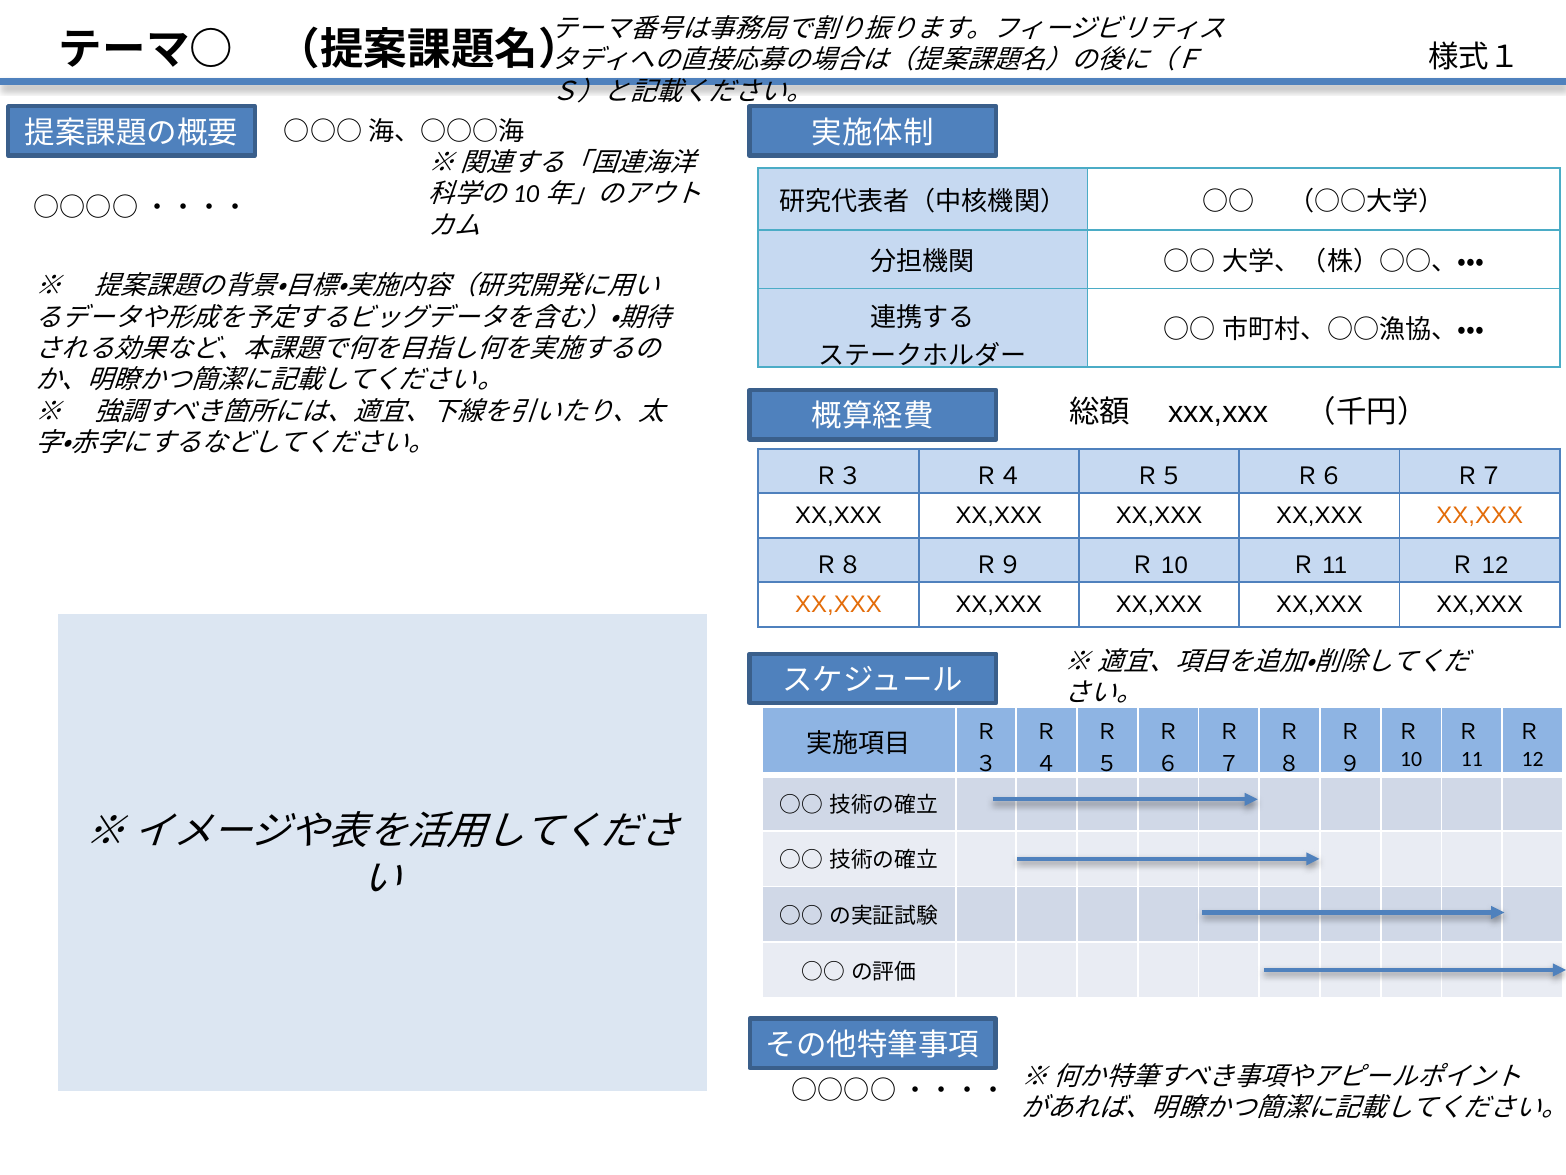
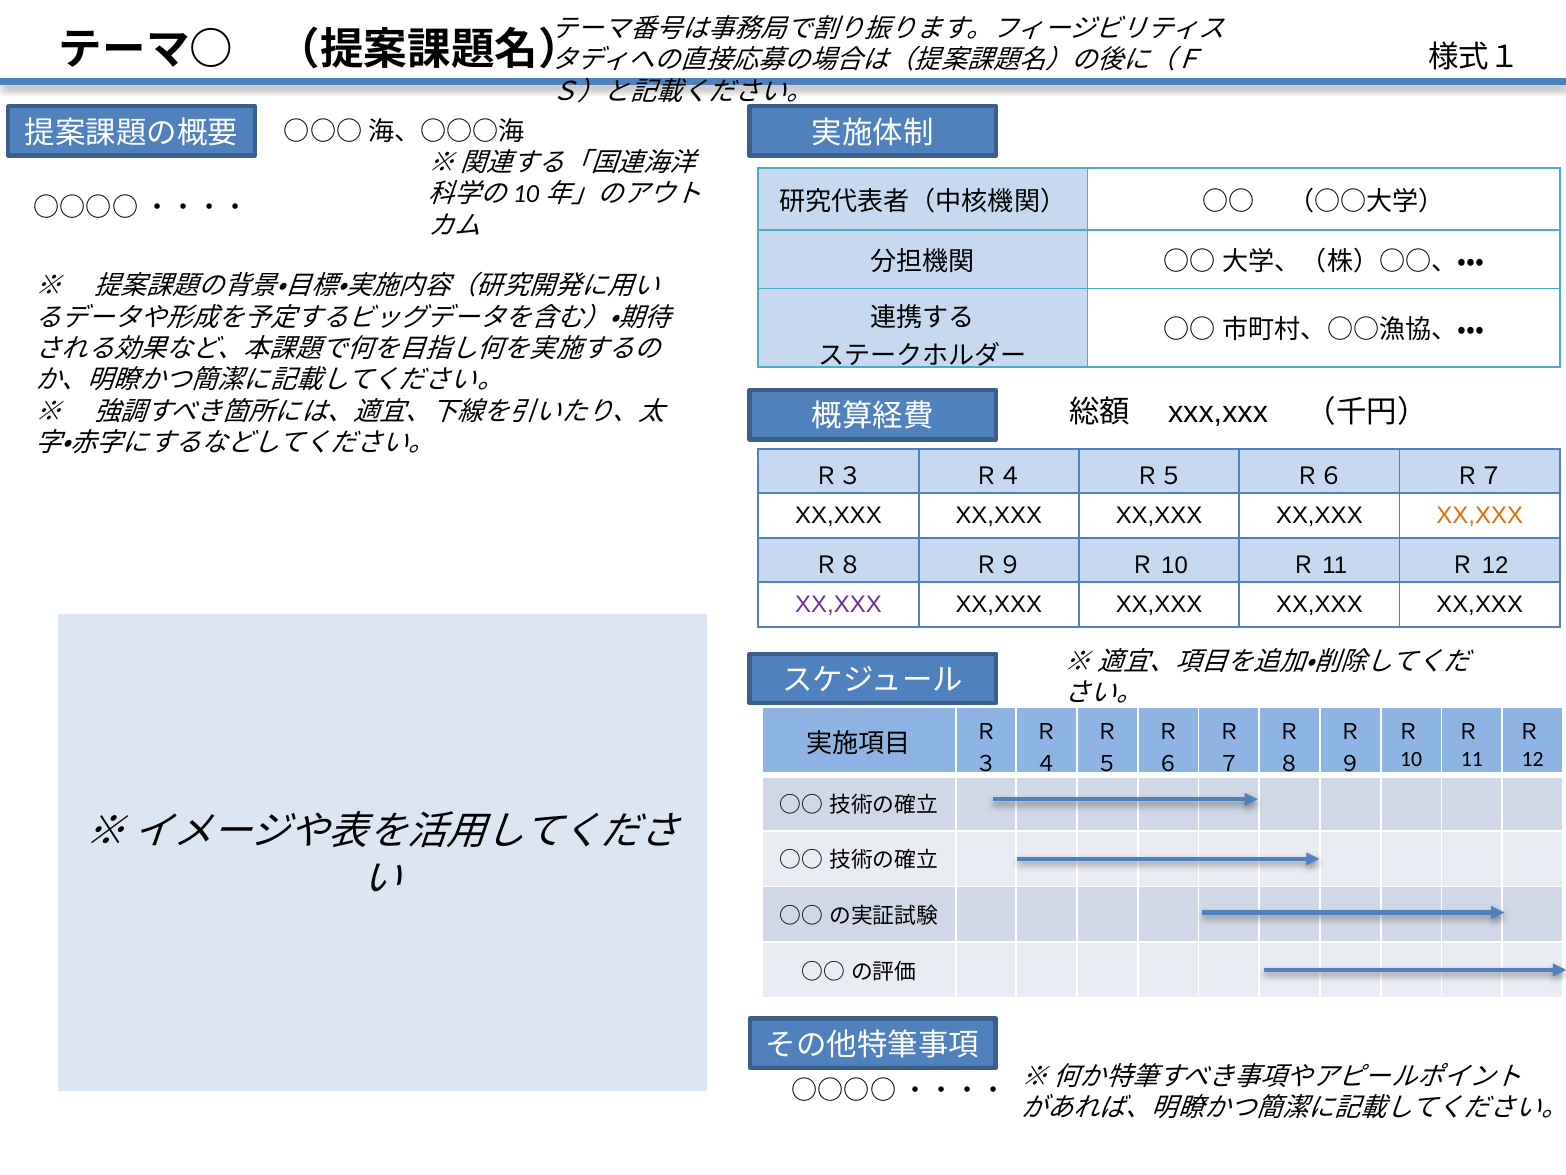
XX,XXX colour: orange -> purple (838, 605)
